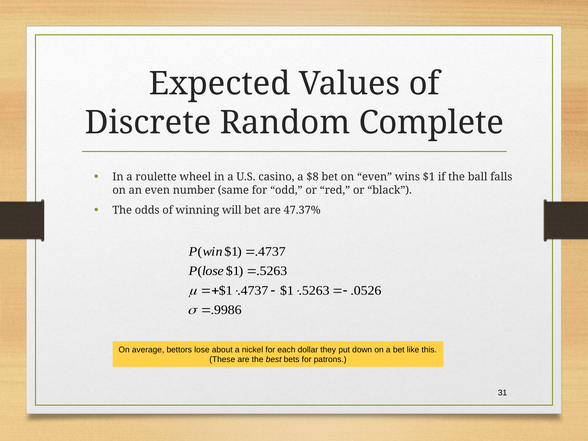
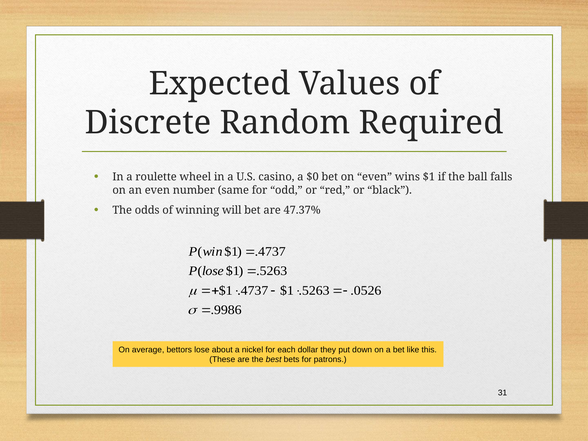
Complete: Complete -> Required (431, 123)
$8: $8 -> $0 (313, 177)
